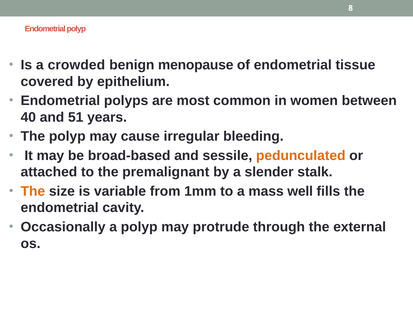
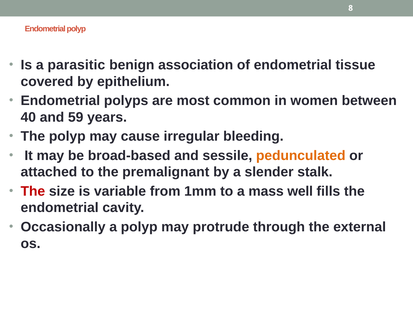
crowded: crowded -> parasitic (76, 65)
menopause: menopause -> association (196, 65)
51: 51 -> 59 (76, 117)
The colour: orange -> red (33, 192)
